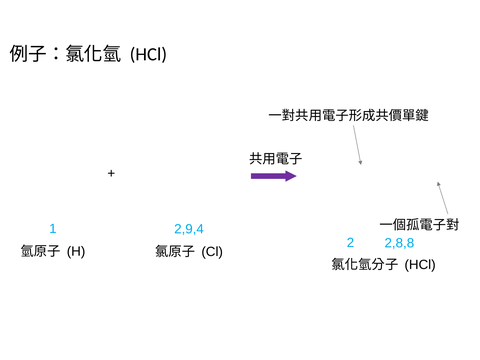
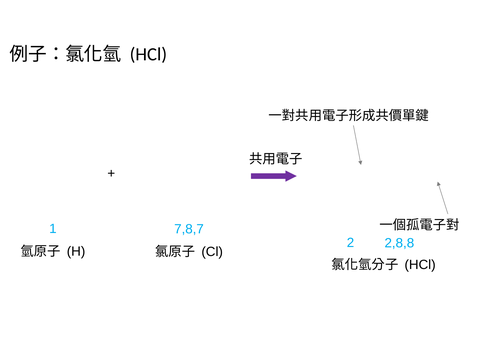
2,9,4: 2,9,4 -> 7,8,7 (189, 229)
